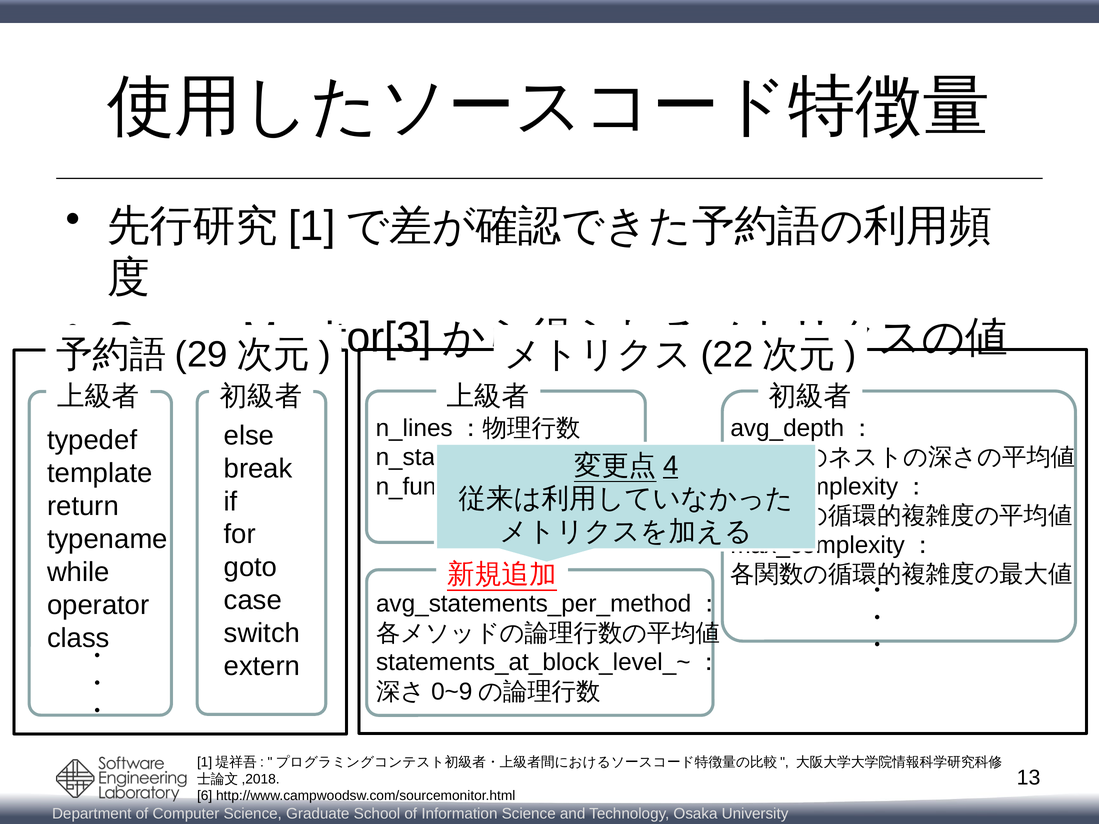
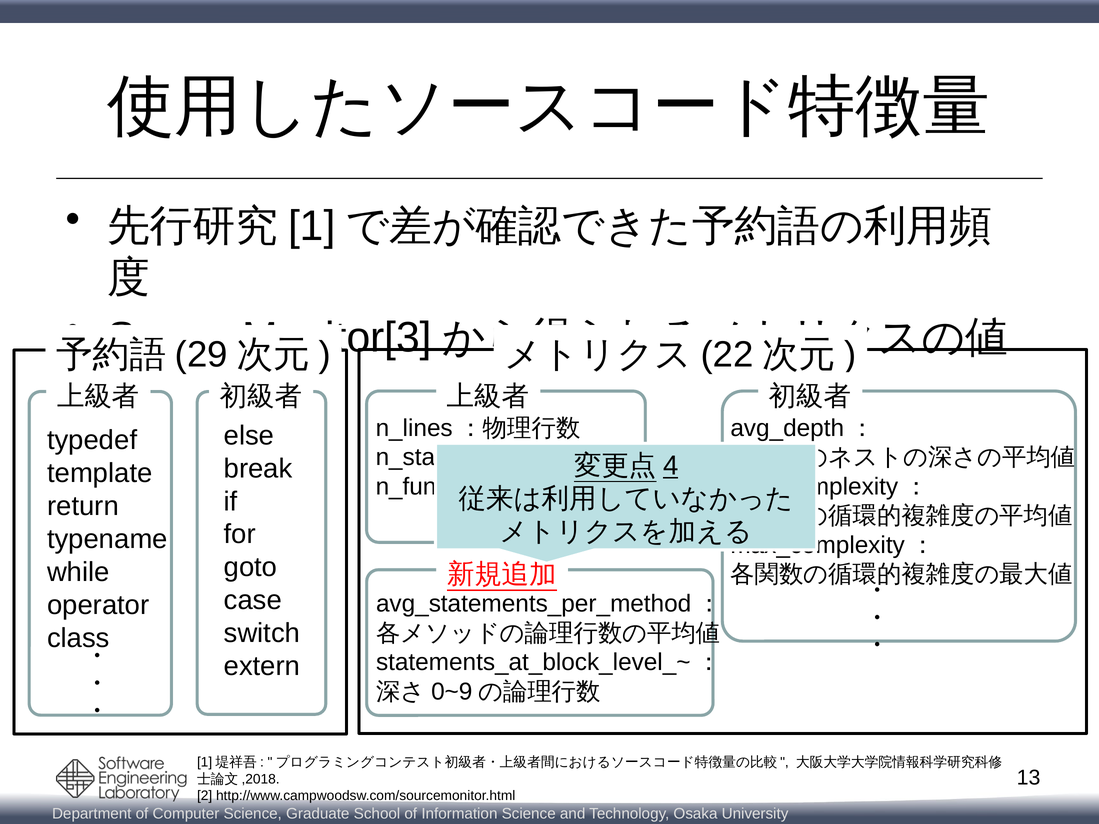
6: 6 -> 2 (205, 796)
